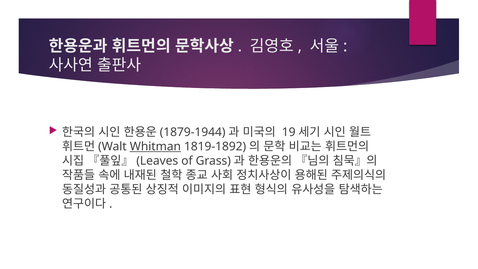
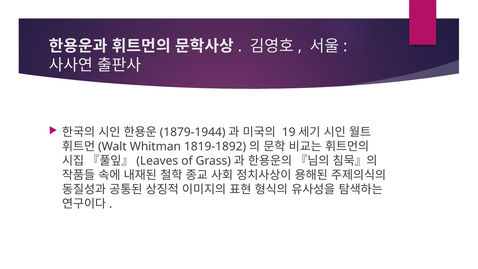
Whitman underline: present -> none (155, 147)
